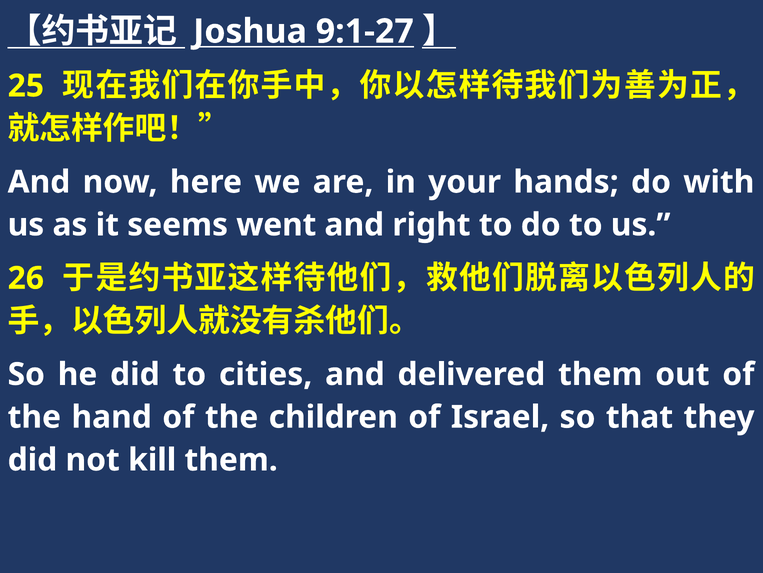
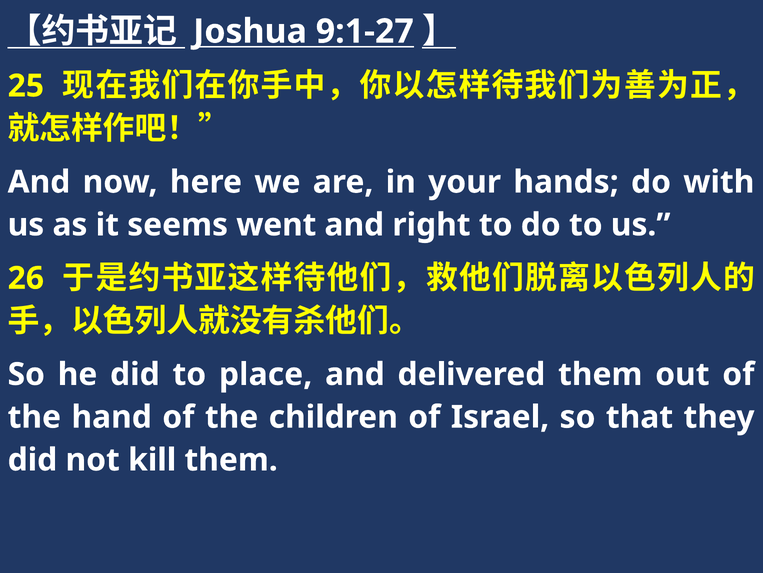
cities: cities -> place (266, 374)
